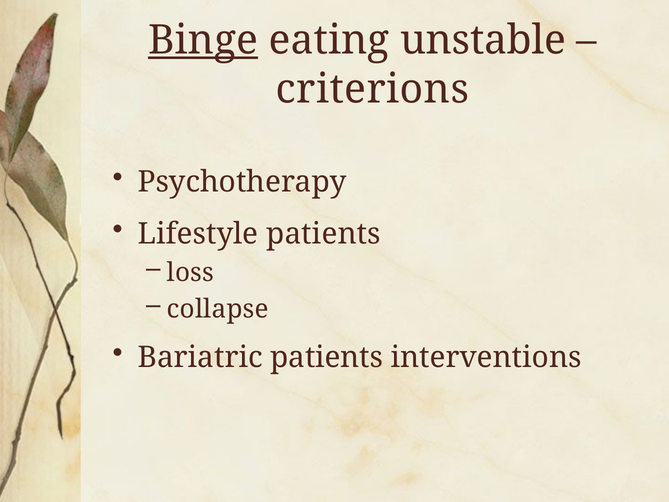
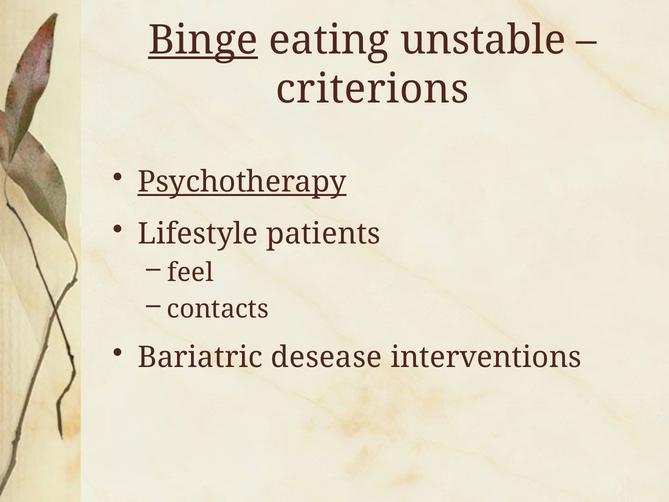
Psychotherapy underline: none -> present (242, 182)
loss: loss -> feel (190, 272)
collapse: collapse -> contacts (218, 309)
Bariatric patients: patients -> desease (326, 357)
